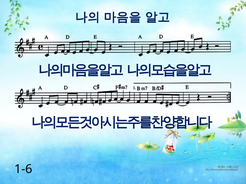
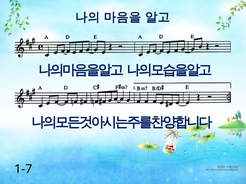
1-6: 1-6 -> 1-7 (23, 169)
